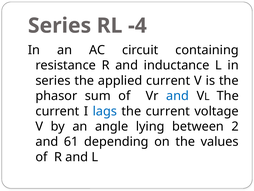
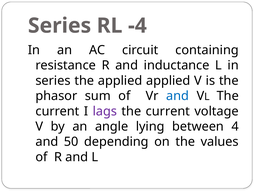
applied current: current -> applied (168, 80)
lags colour: blue -> purple (105, 111)
between 2: 2 -> 4 (235, 126)
61: 61 -> 50 (71, 141)
